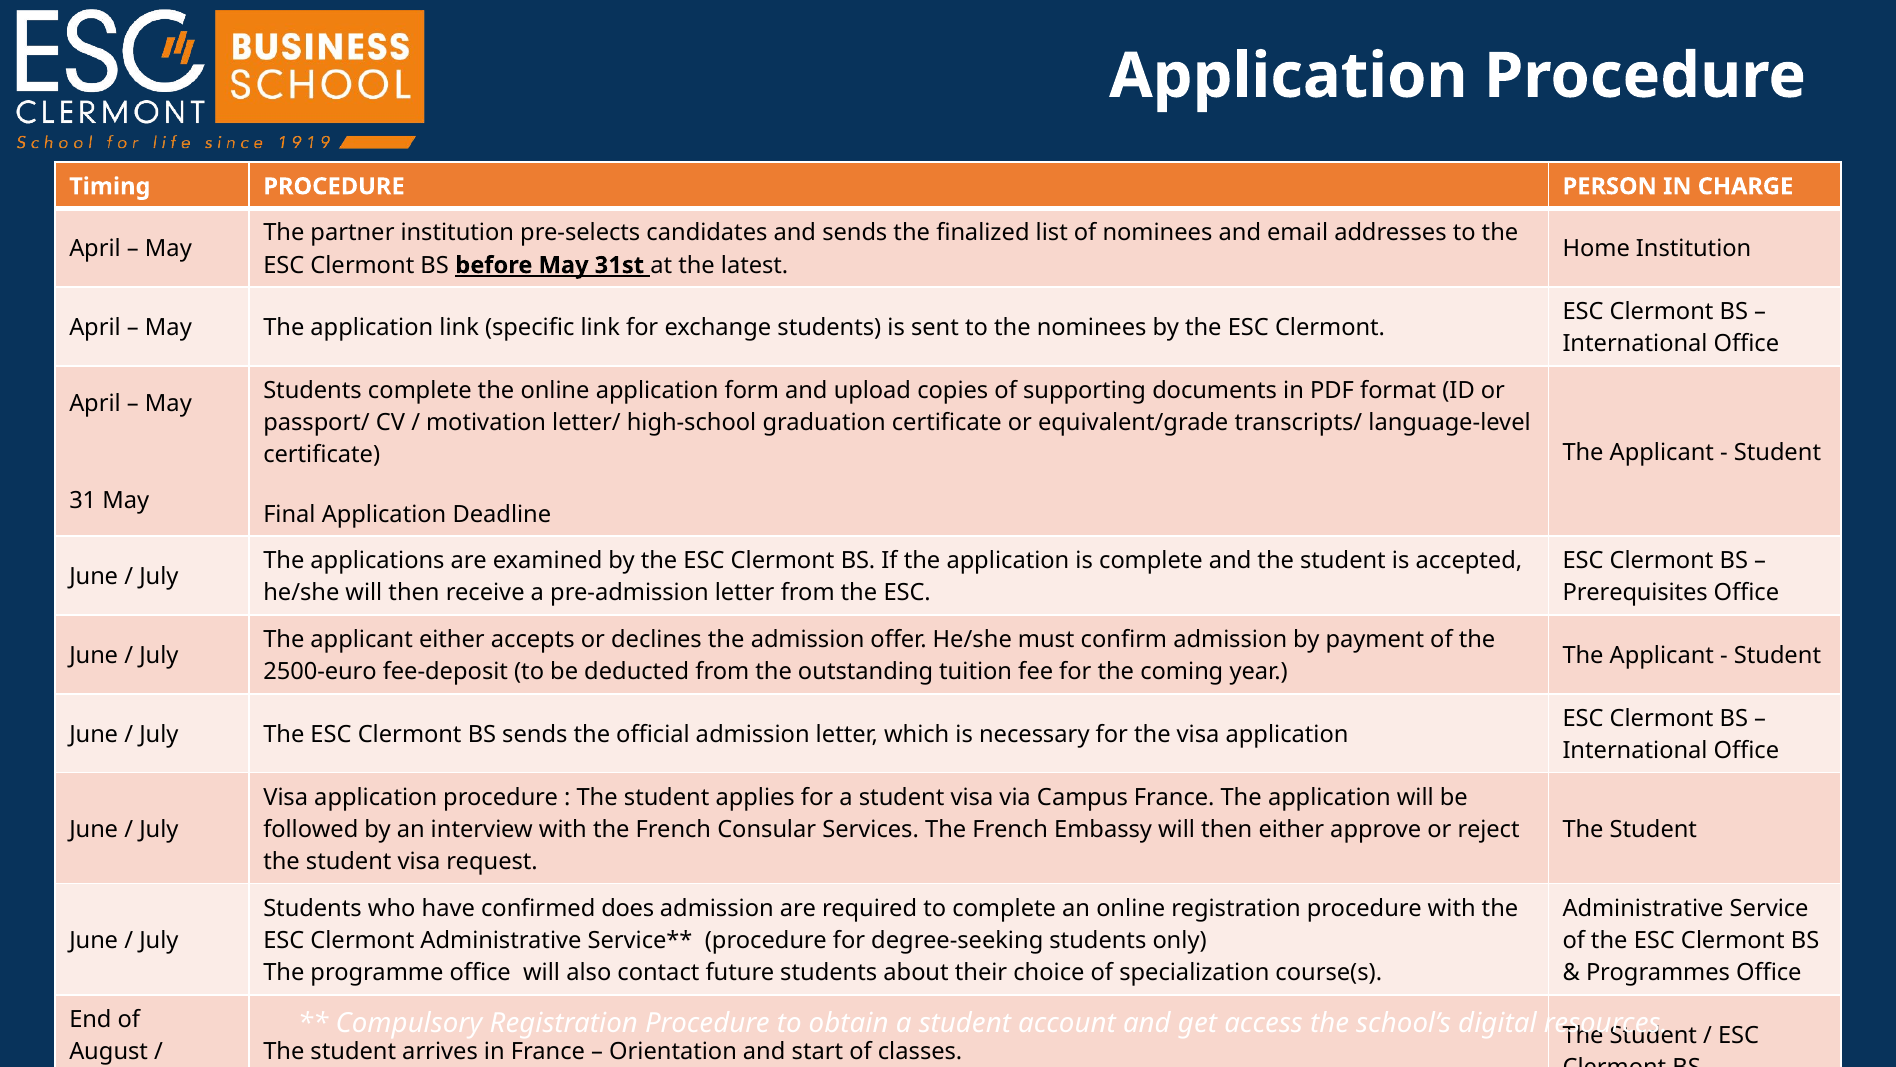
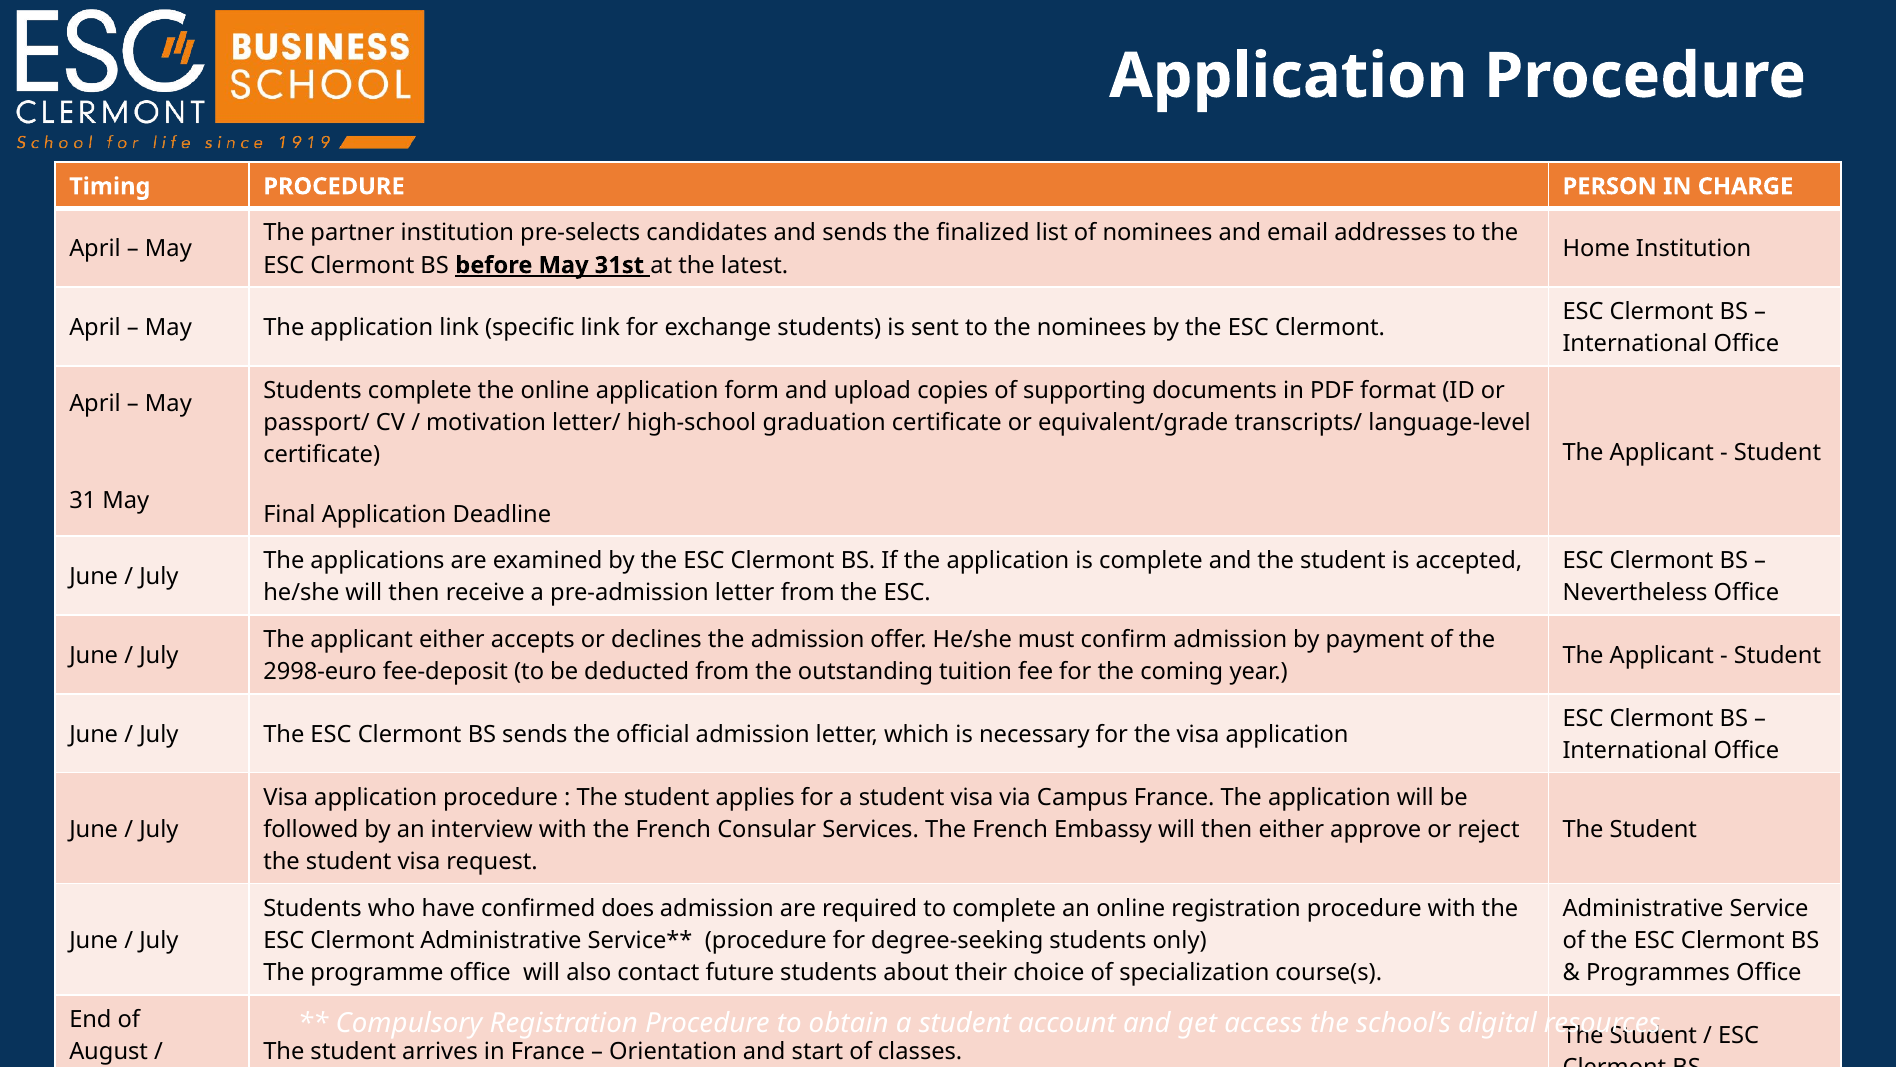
Prerequisites: Prerequisites -> Nevertheless (1635, 593)
2500-euro: 2500-euro -> 2998-euro (320, 672)
